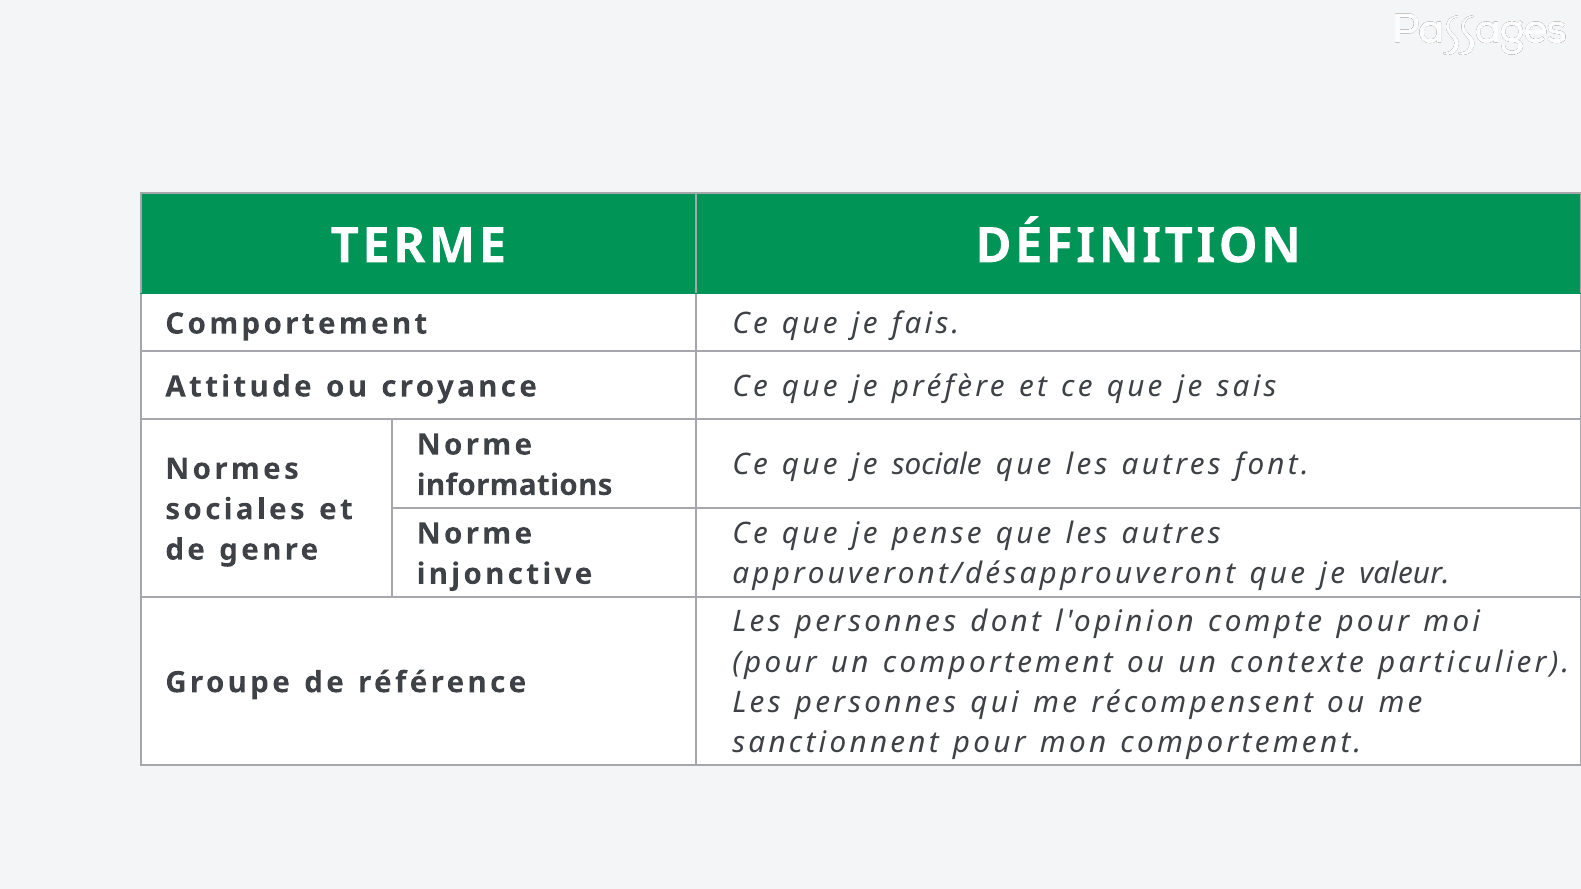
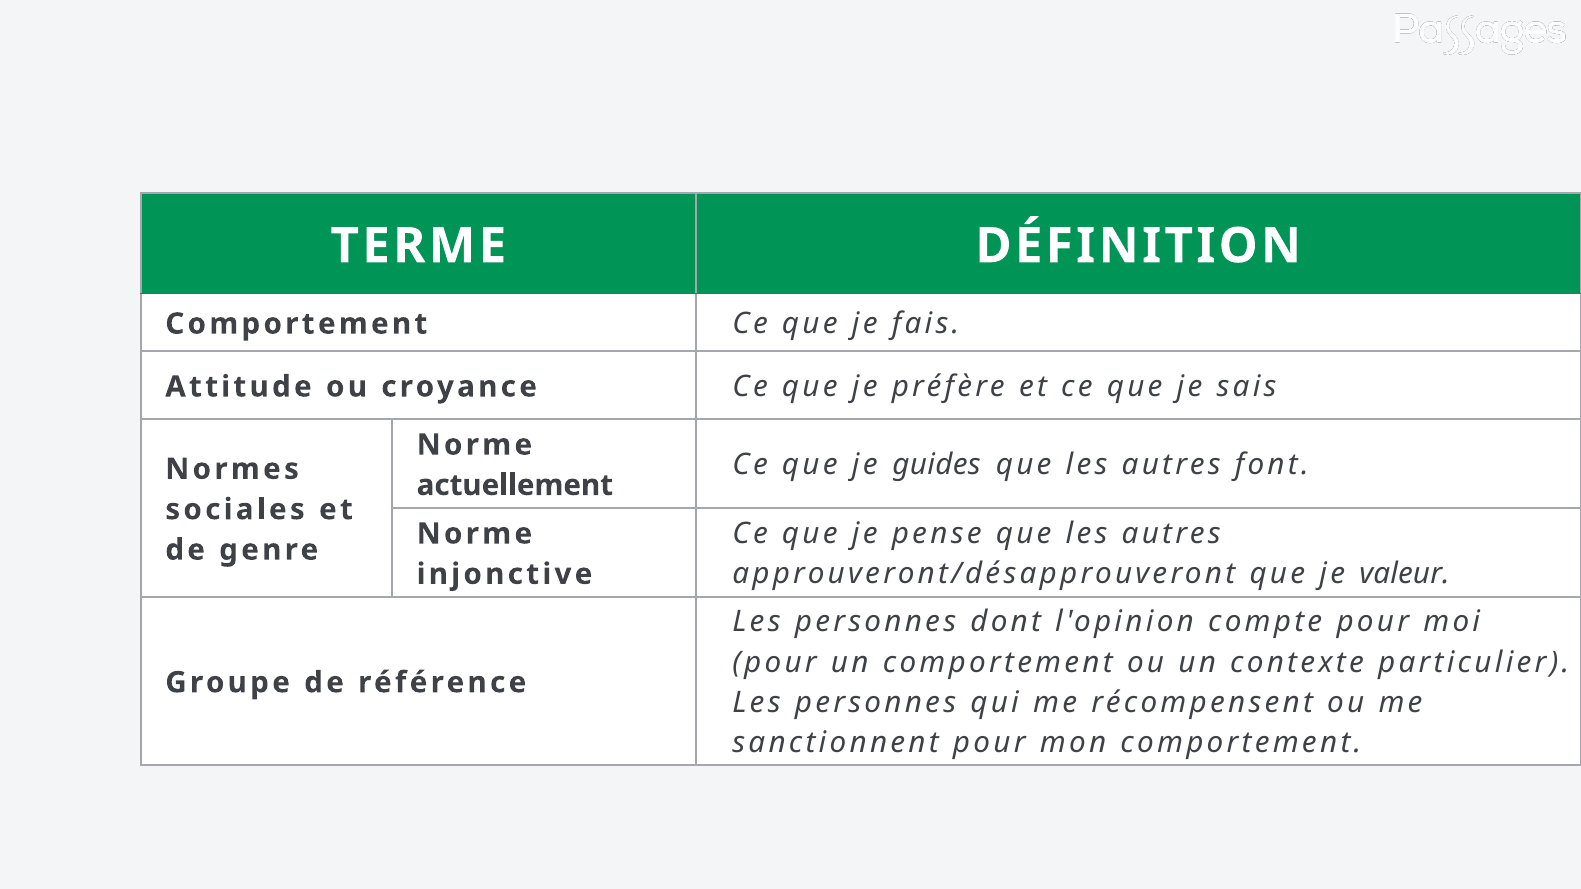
sociale: sociale -> guides (937, 465)
informations: informations -> actuellement (515, 485)
